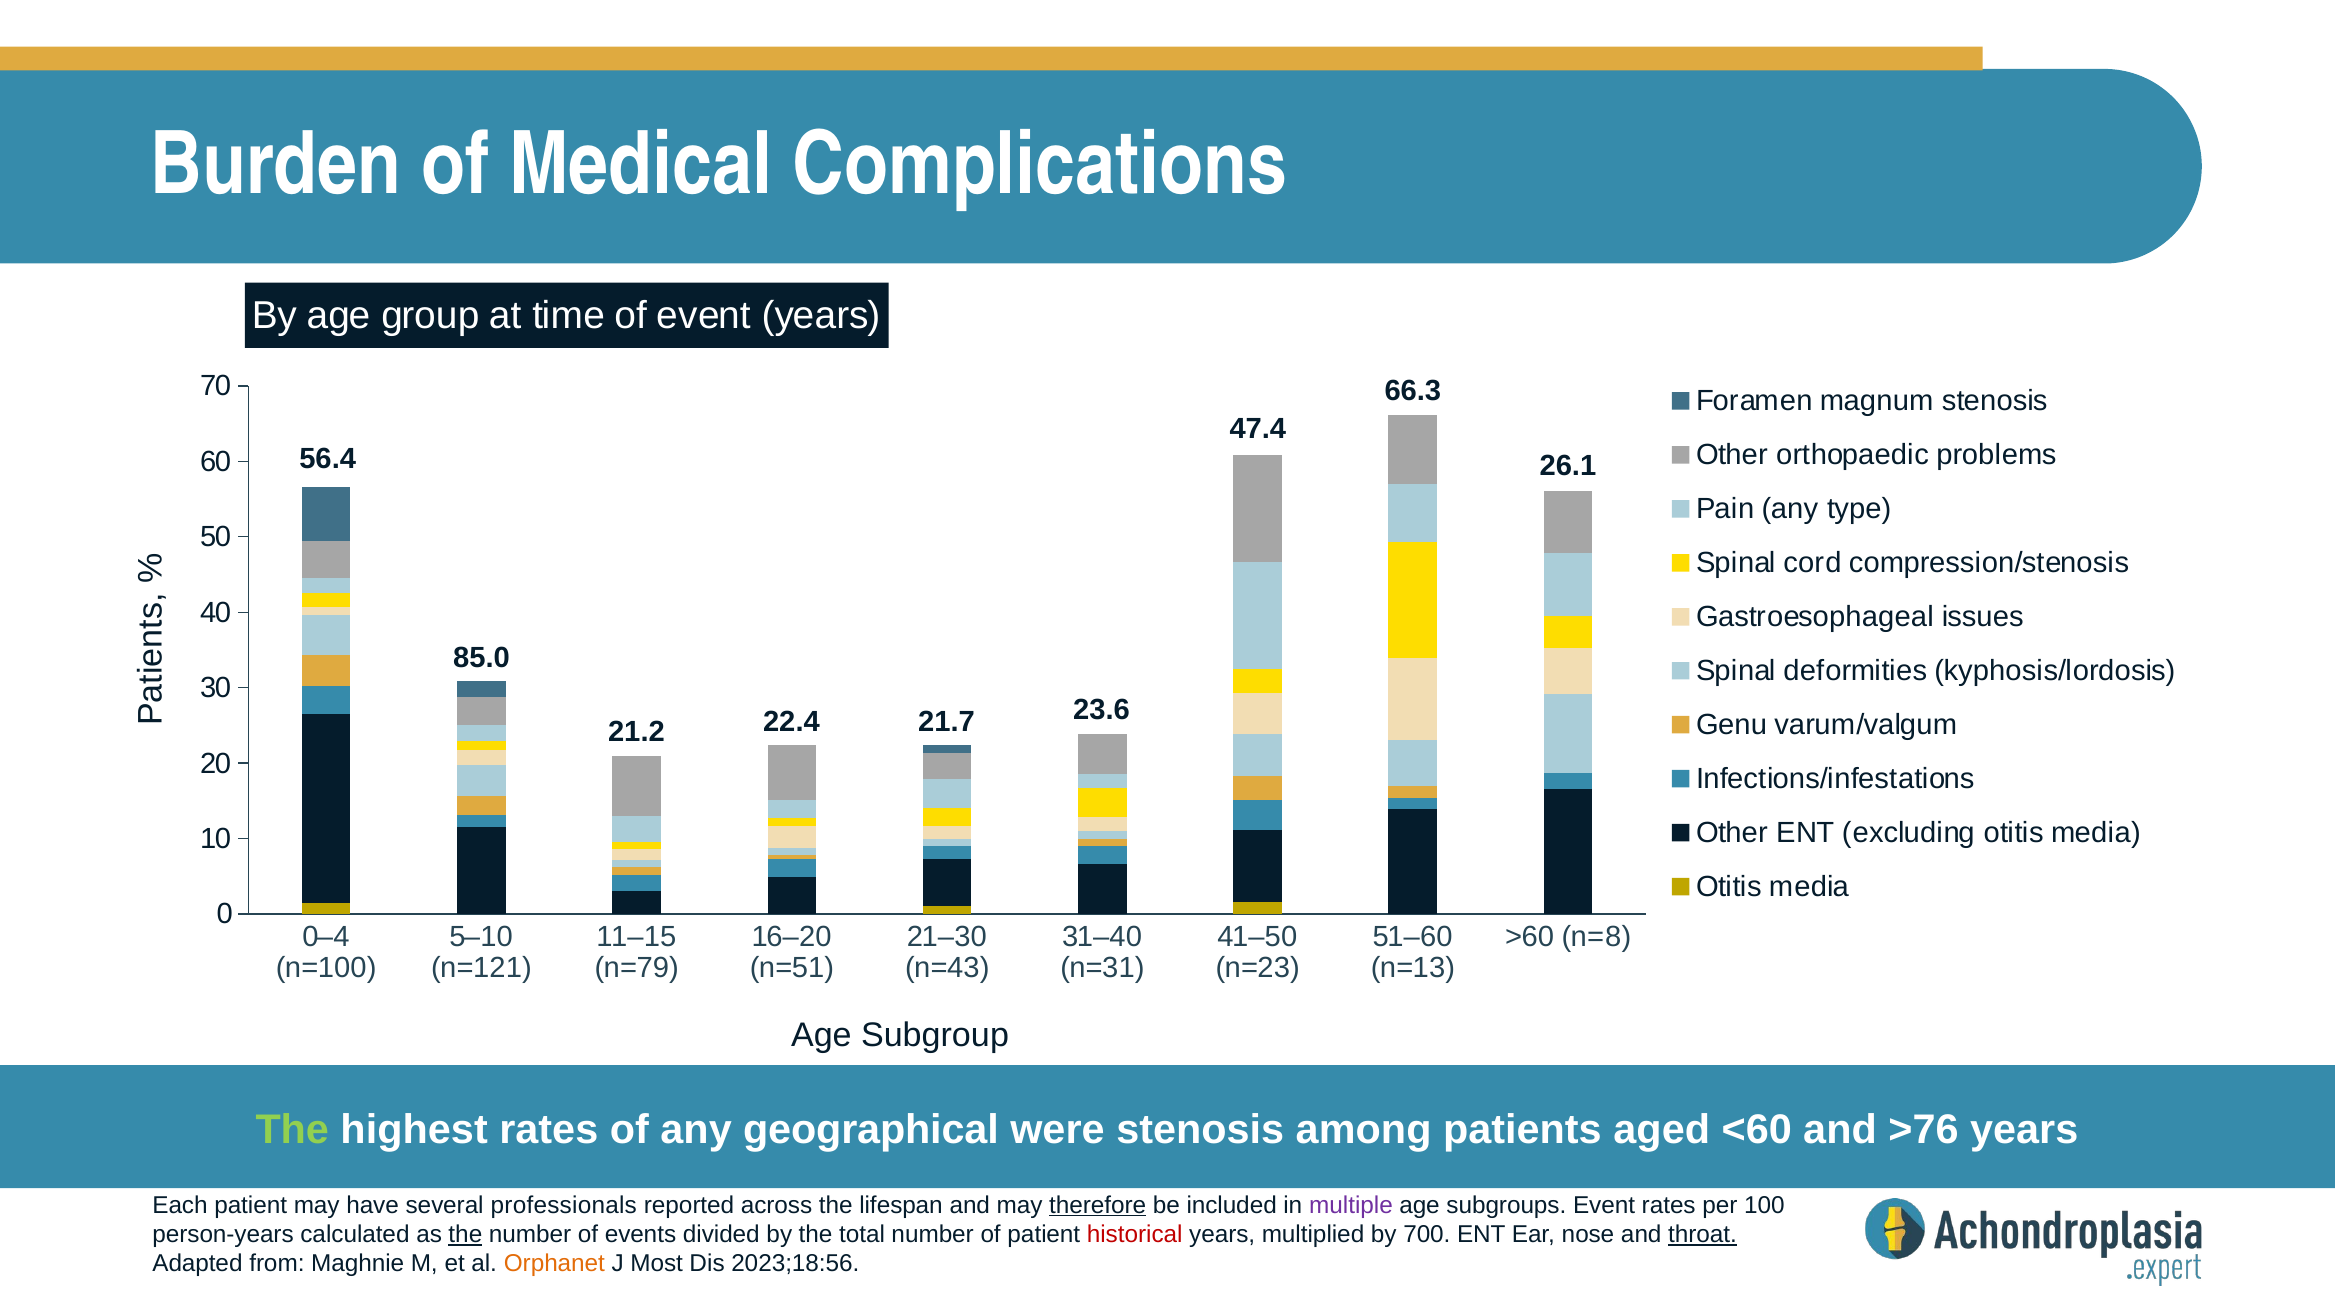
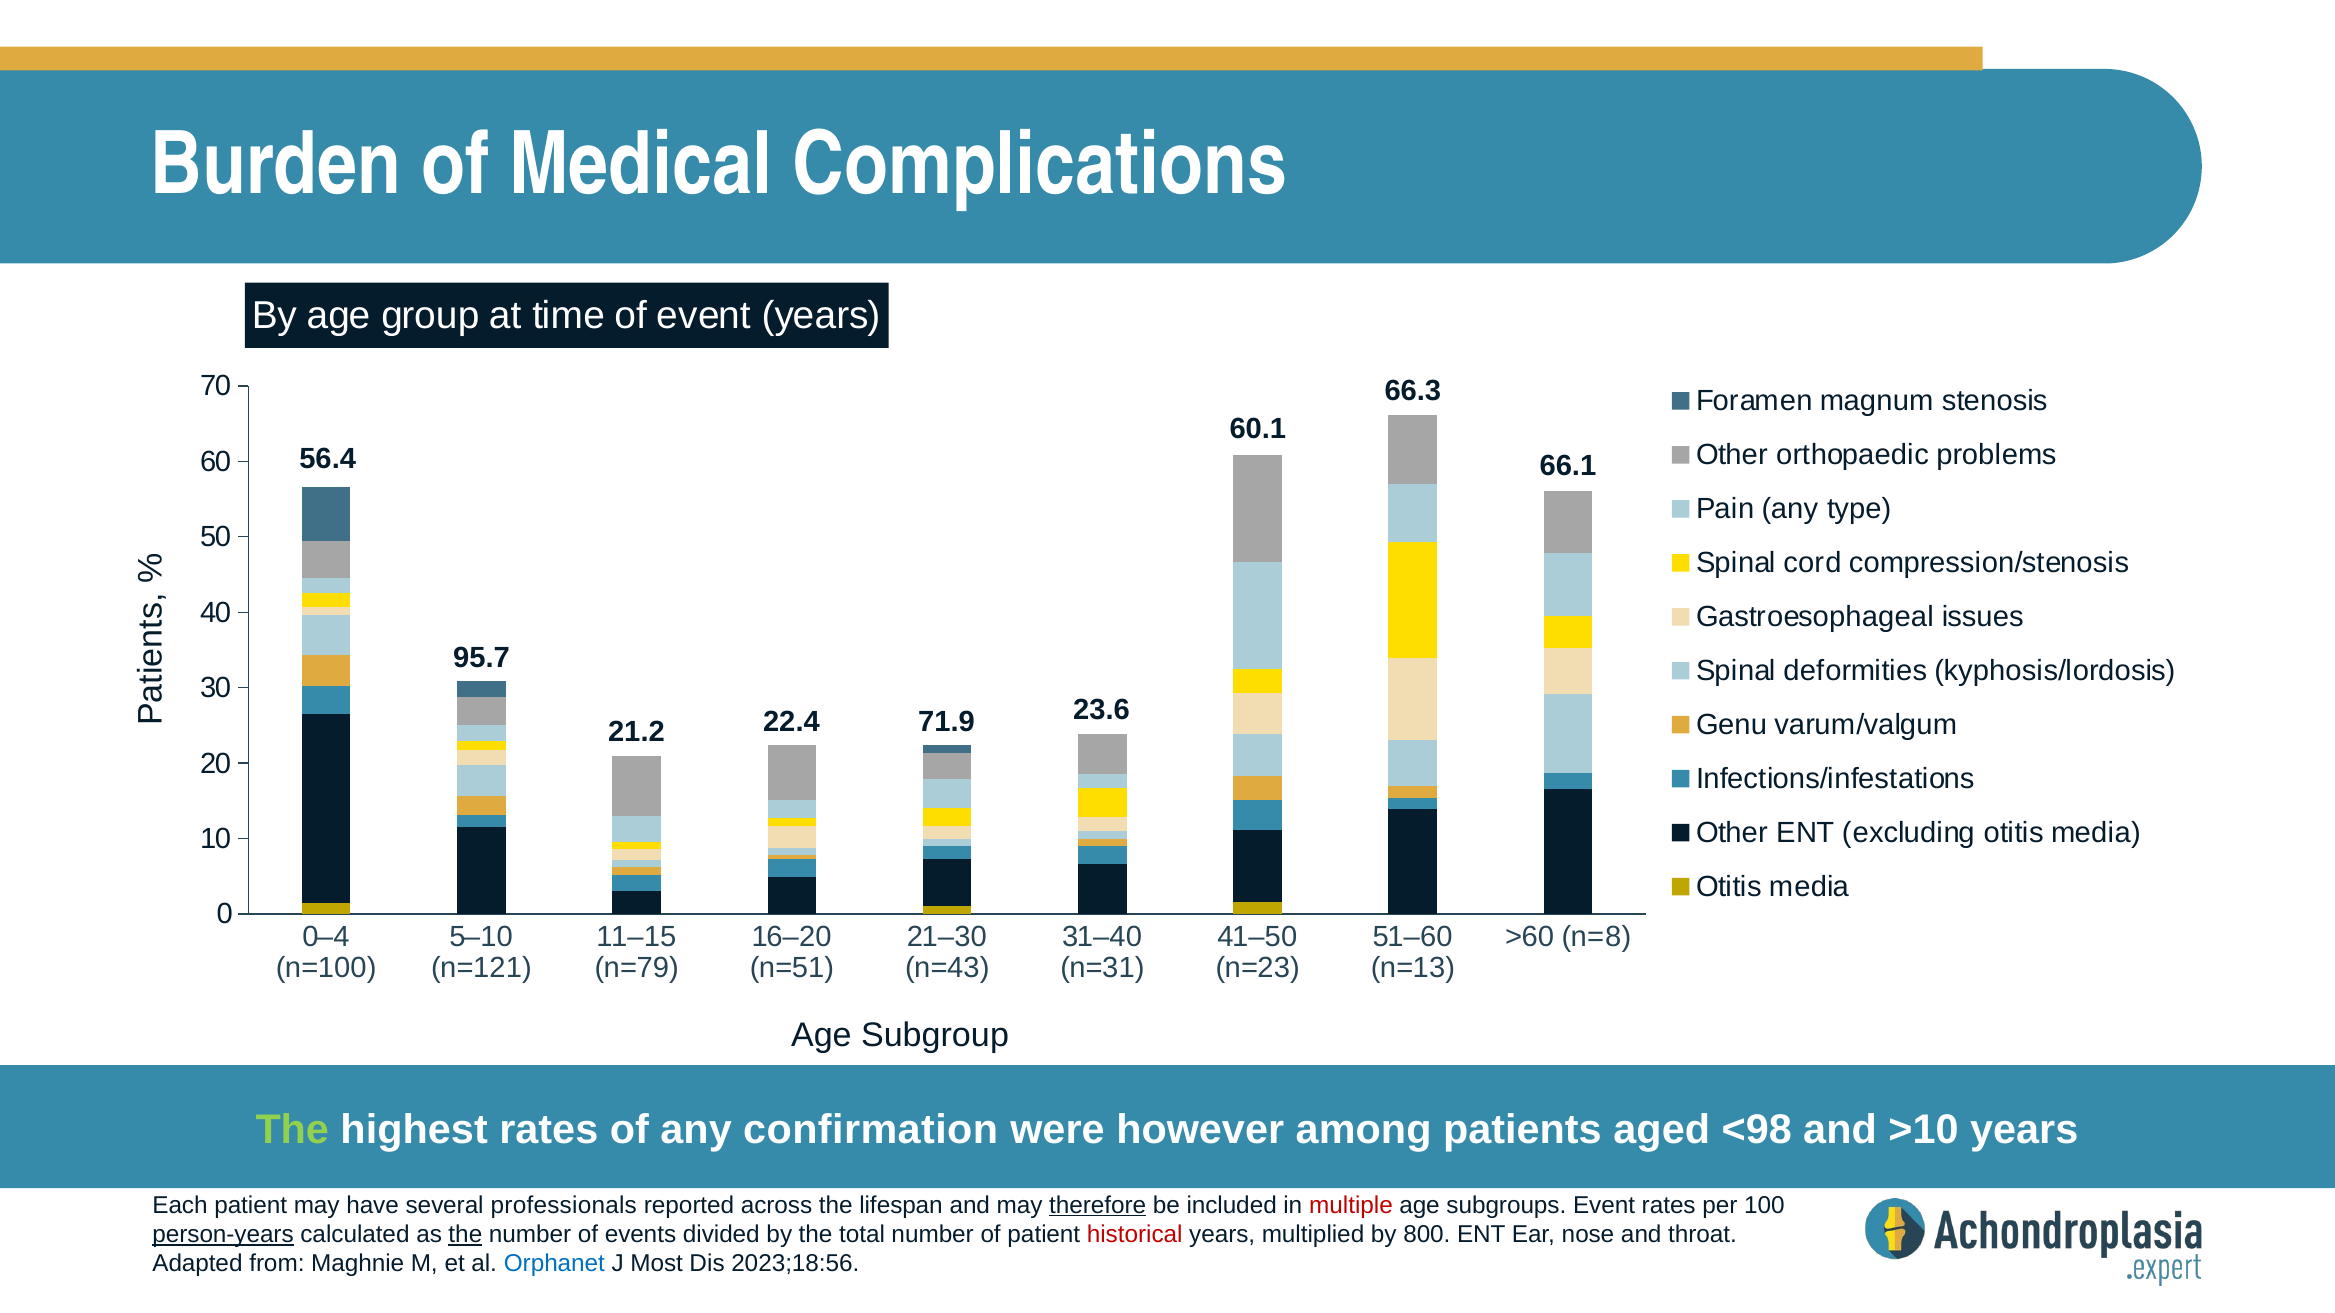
47.4: 47.4 -> 60.1 (1258, 429)
26.1: 26.1 -> 66.1 (1568, 466)
85.0: 85.0 -> 95.7 (481, 658)
21.7: 21.7 -> 71.9 (946, 722)
geographical: geographical -> confirmation (871, 1130)
were stenosis: stenosis -> however (1200, 1130)
<60: <60 -> <98 (1757, 1130)
>76: >76 -> >10 (1923, 1130)
multiple colour: purple -> red (1351, 1205)
person-years underline: none -> present (223, 1235)
700: 700 -> 800 (1427, 1235)
throat underline: present -> none (1702, 1235)
Orphanet colour: orange -> blue (554, 1264)
